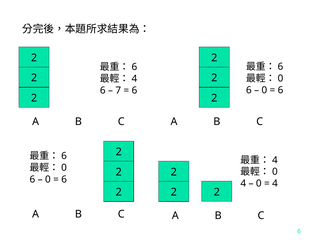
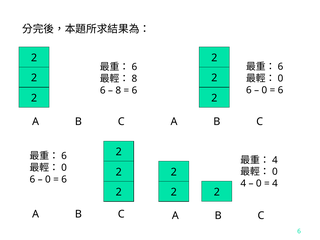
4: 4 -> 8 (134, 79)
7: 7 -> 8 (118, 90)
